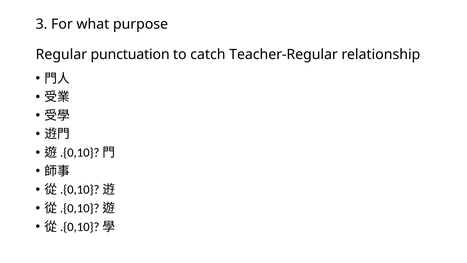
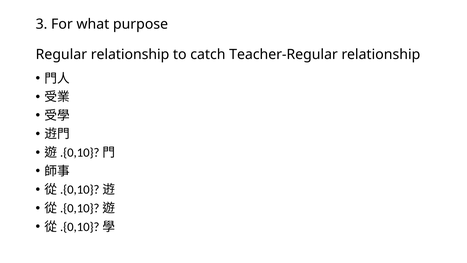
Regular punctuation: punctuation -> relationship (130, 55)
